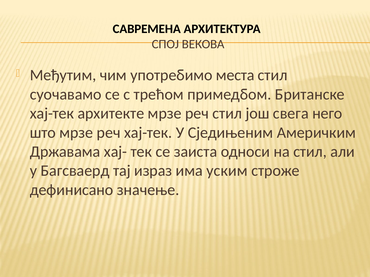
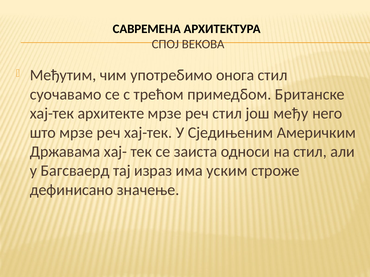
места: места -> онога (235, 75)
свега: свега -> међу (291, 114)
